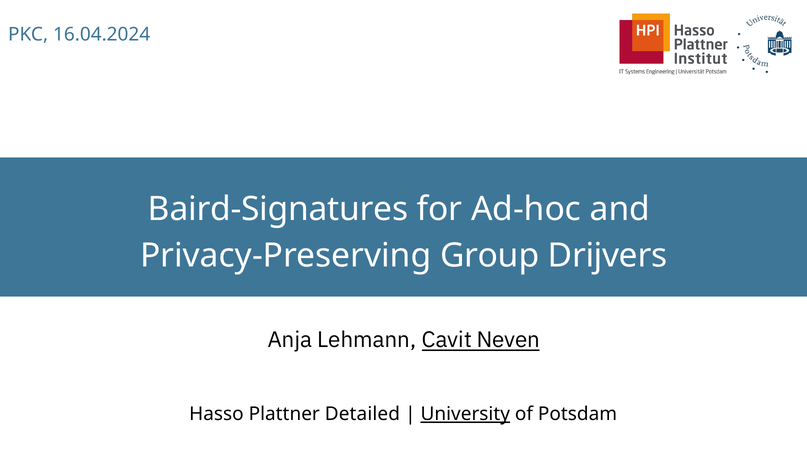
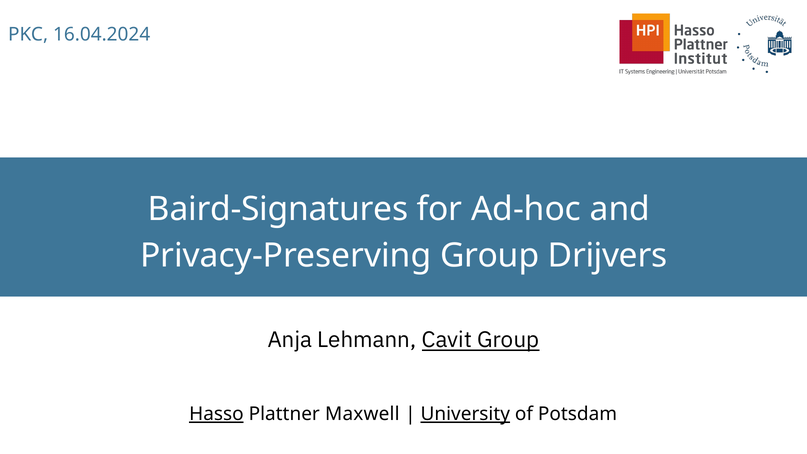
Cavit Neven: Neven -> Group (508, 340)
Hasso underline: none -> present (216, 414)
Detailed: Detailed -> Maxwell (362, 414)
